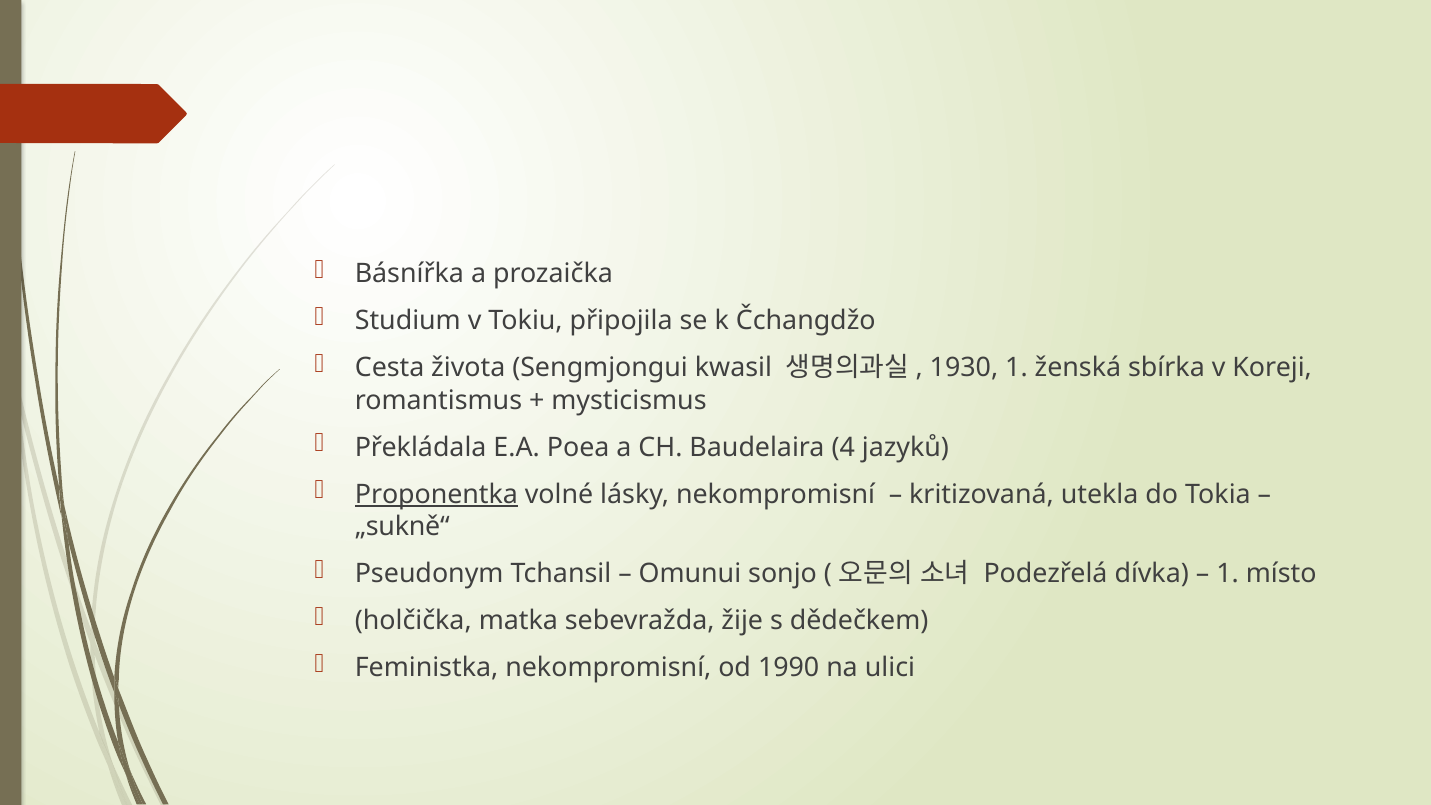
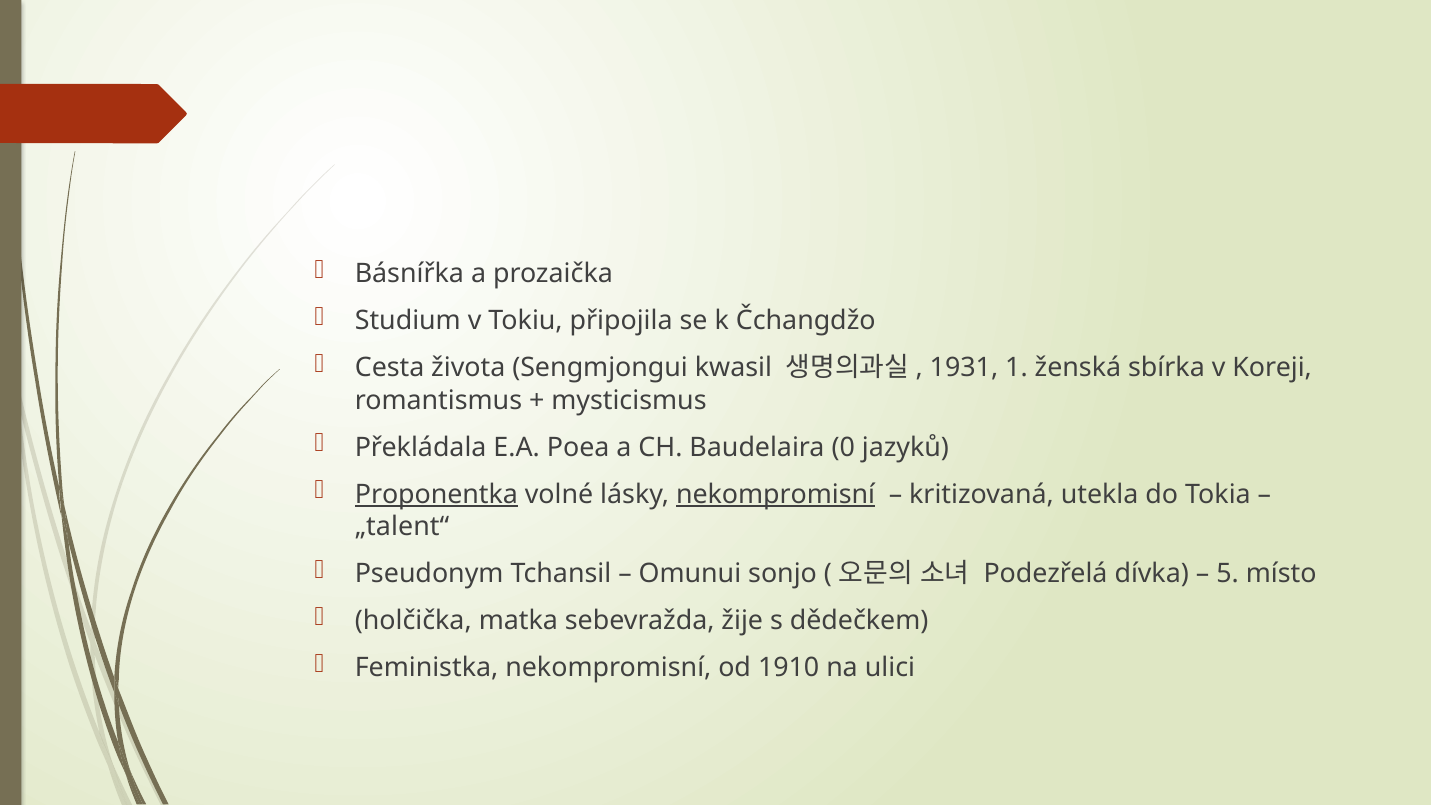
1930: 1930 -> 1931 (964, 368)
4: 4 -> 0 (843, 447)
nekompromisní underline: none -> present (776, 494)
„sukně“: „sukně“ -> „talent“ (402, 527)
1: 1 -> 5 (1228, 574)
1990: 1990 -> 1910 (789, 668)
